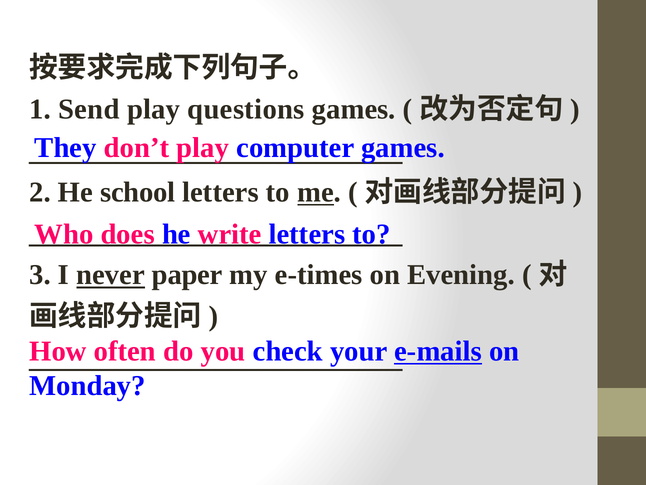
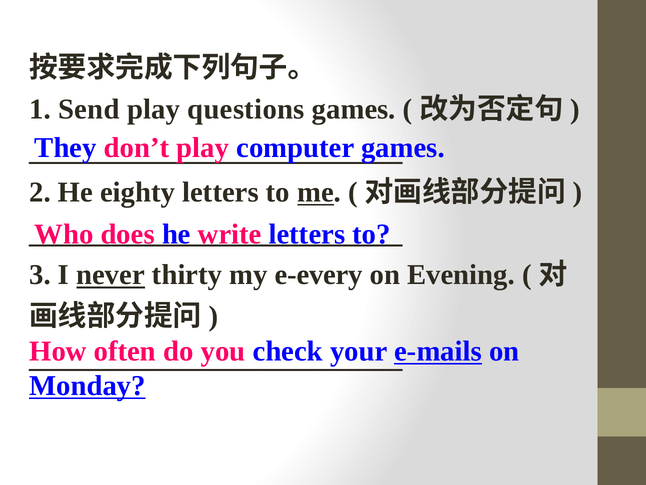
school: school -> eighty (138, 192)
paper: paper -> thirty (187, 275)
e-times: e-times -> e-every (319, 275)
Monday underline: none -> present (87, 386)
